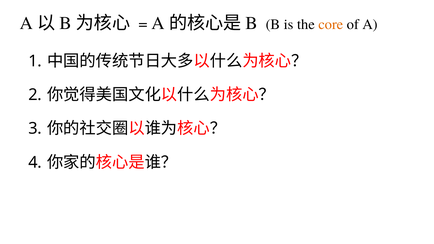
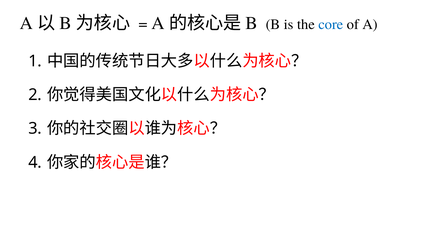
core colour: orange -> blue (331, 24)
